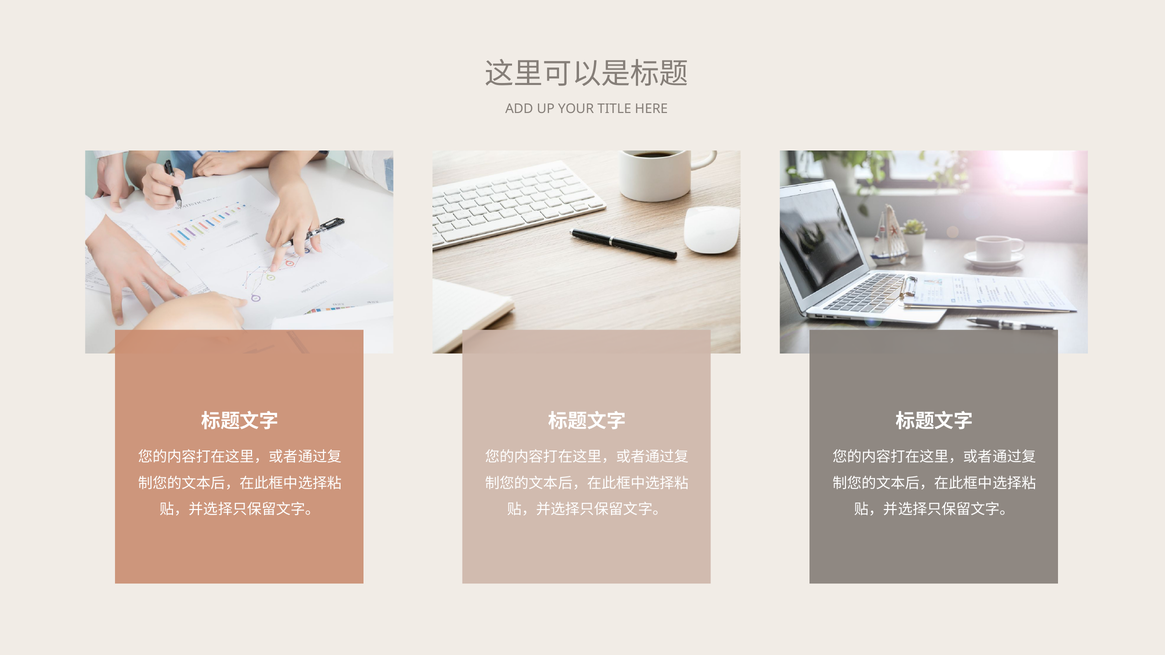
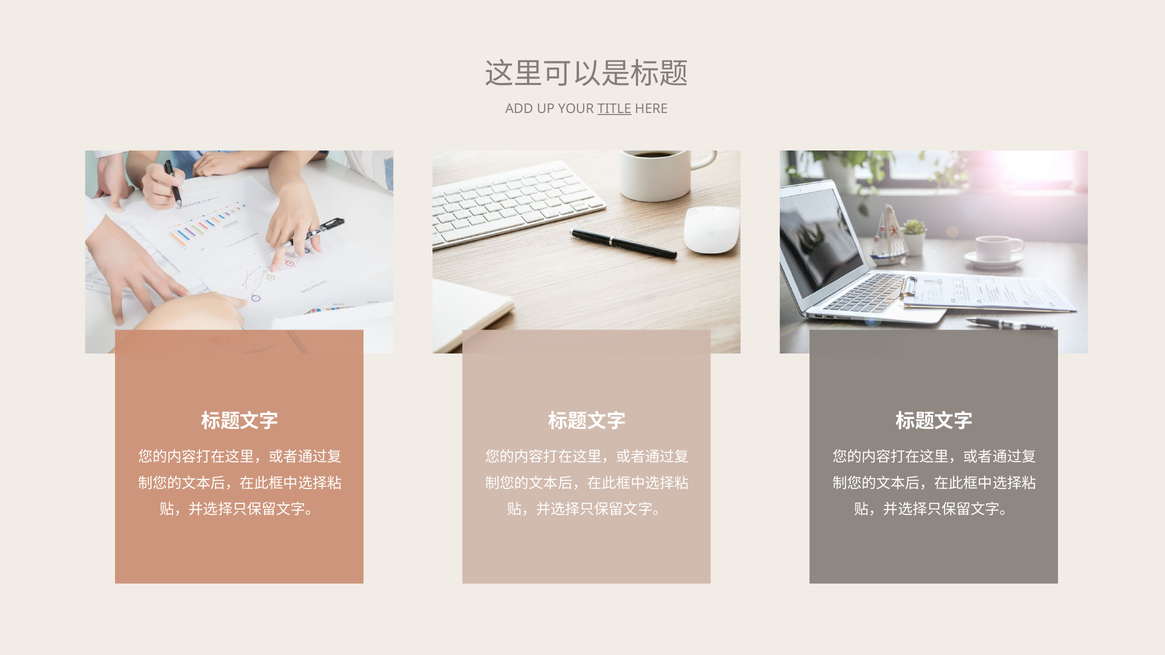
TITLE underline: none -> present (614, 109)
